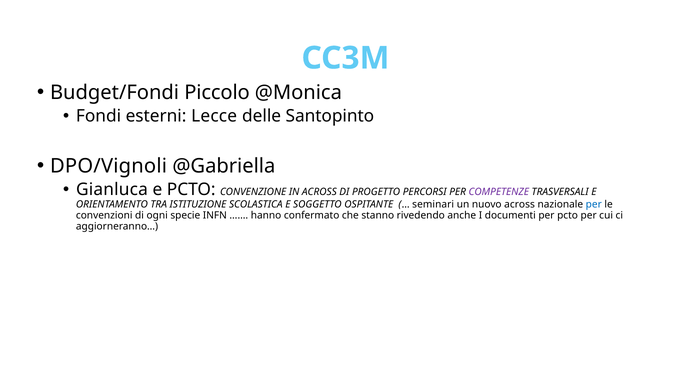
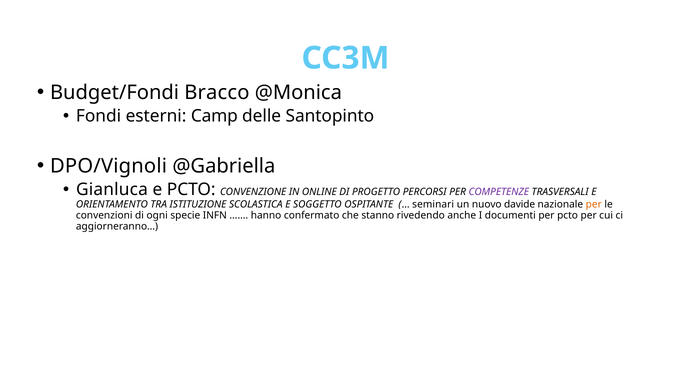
Piccolo: Piccolo -> Bracco (217, 92)
Lecce: Lecce -> Camp (214, 116)
IN ACROSS: ACROSS -> ONLINE (319, 192)
nuovo across: across -> davide (520, 204)
per colour: blue -> orange (594, 204)
